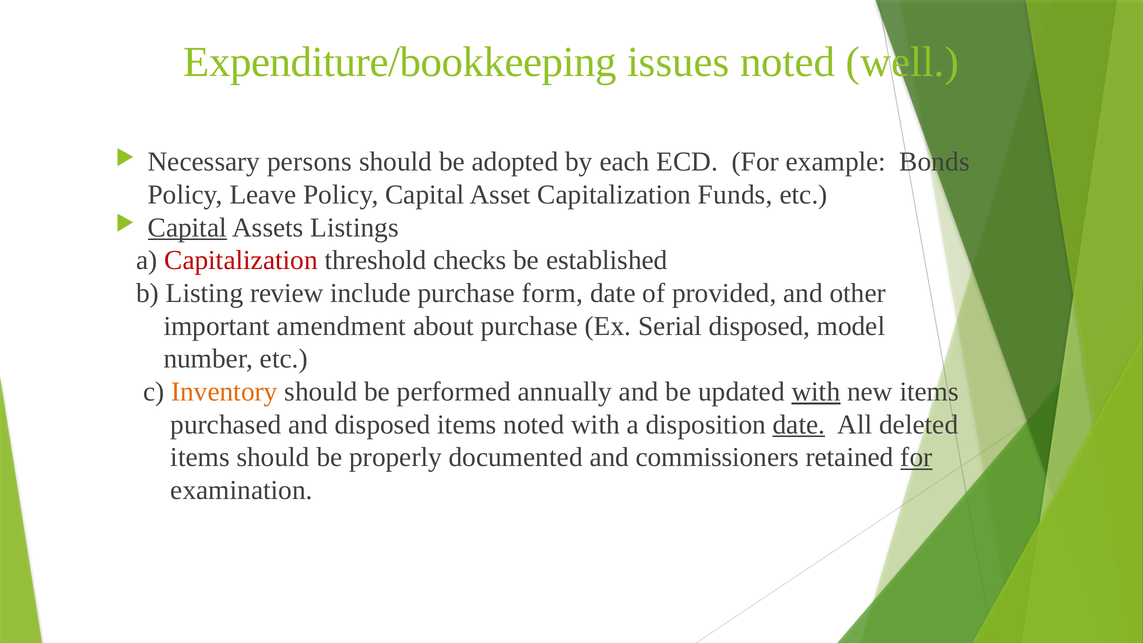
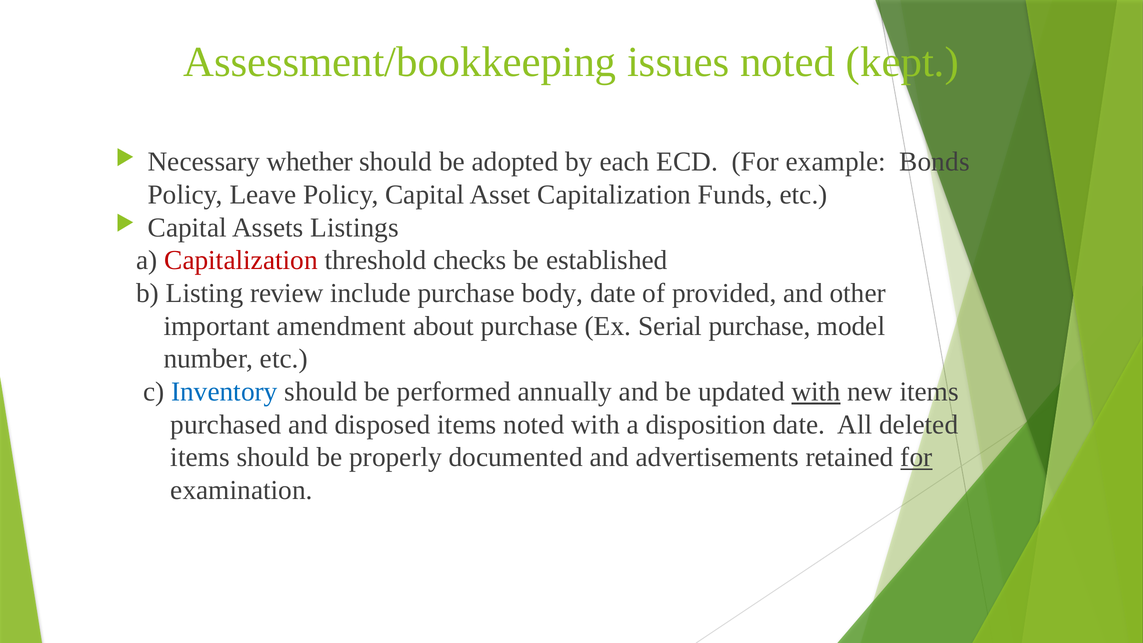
Expenditure/bookkeeping: Expenditure/bookkeeping -> Assessment/bookkeeping (400, 62)
well: well -> kept (902, 62)
persons: persons -> whether (310, 162)
Capital underline: present -> none (187, 227)
form: form -> body (553, 293)
Serial disposed: disposed -> purchase (759, 326)
Inventory colour: orange -> blue (224, 392)
date underline: present -> none (799, 424)
commissioners: commissioners -> advertisements (717, 457)
